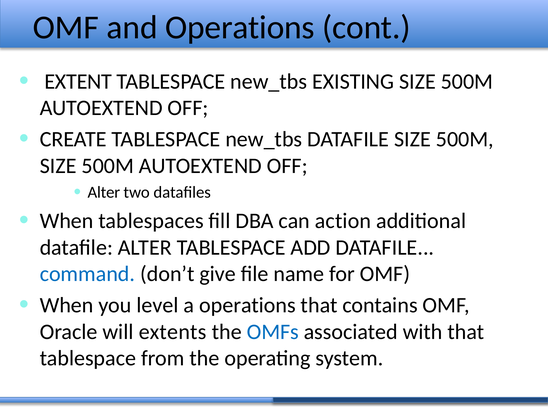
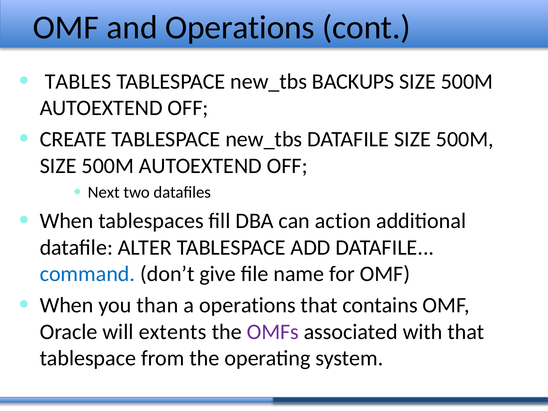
EXTENT: EXTENT -> TABLES (78, 81)
EXISTING: EXISTING -> BACKUPS (353, 81)
Alter: Alter -> Next (104, 192)
level: level -> than (157, 305)
OMFs colour: blue -> purple (273, 332)
